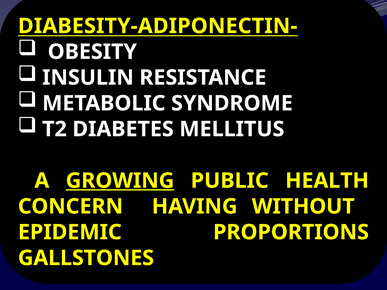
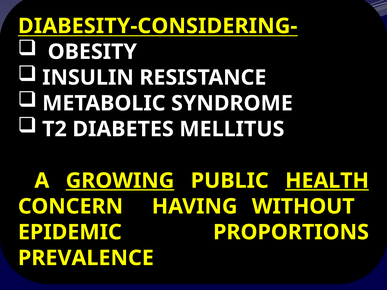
DIABESITY-ADIPONECTIN-: DIABESITY-ADIPONECTIN- -> DIABESITY-CONSIDERING- (158, 26)
HEALTH underline: none -> present (327, 181)
GALLSTONES: GALLSTONES -> PREVALENCE (86, 258)
